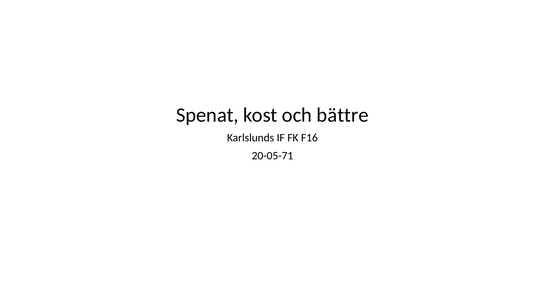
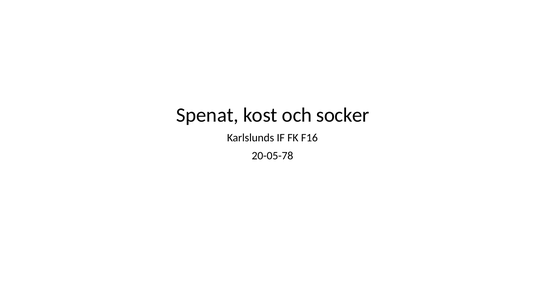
bättre: bättre -> socker (343, 115)
20-05-71: 20-05-71 -> 20-05-78 (272, 156)
